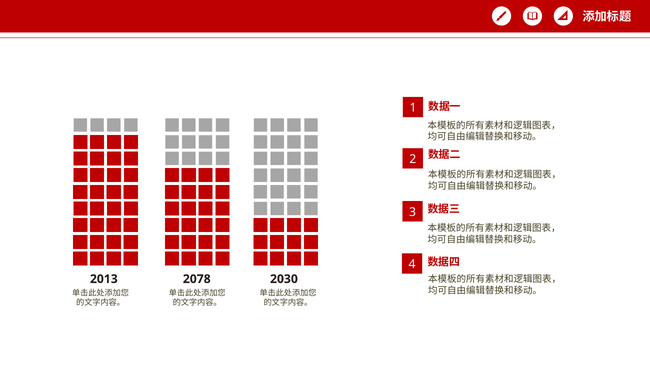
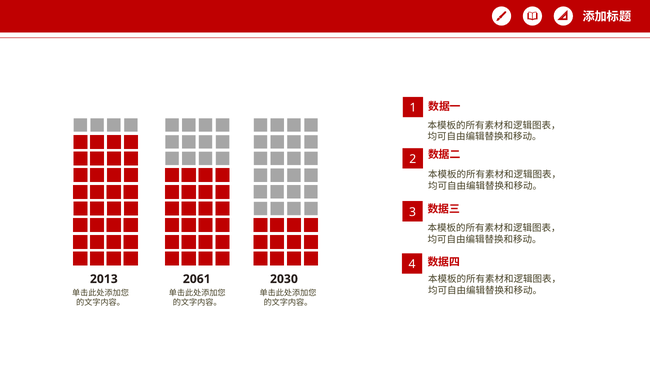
2078: 2078 -> 2061 (197, 279)
